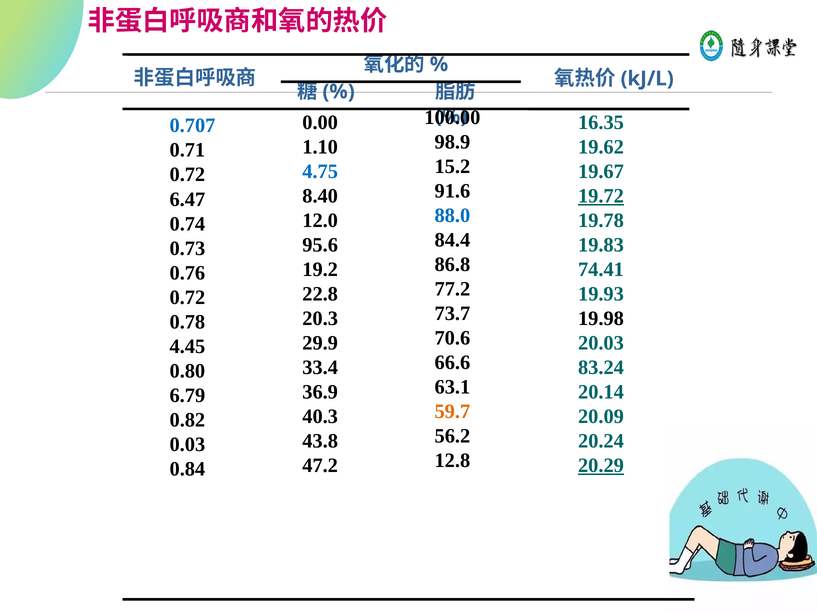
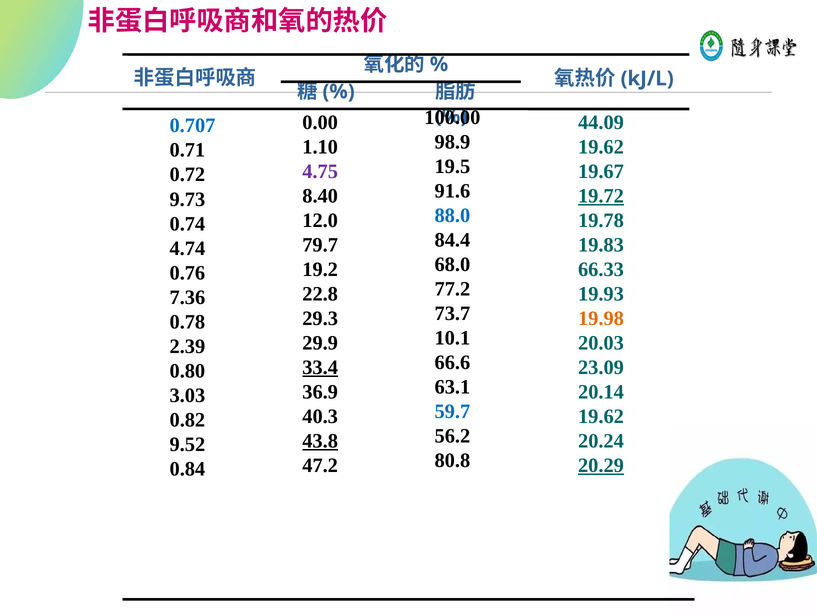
16.35: 16.35 -> 44.09 (601, 122)
15.2: 15.2 -> 19.5 (452, 166)
4.75 colour: blue -> purple (320, 171)
6.47: 6.47 -> 9.73 (187, 199)
95.6: 95.6 -> 79.7 (320, 245)
0.73: 0.73 -> 4.74 (187, 248)
86.8: 86.8 -> 68.0 (452, 264)
74.41: 74.41 -> 66.33 (601, 269)
0.72: 0.72 -> 7.36 (187, 297)
20.3: 20.3 -> 29.3 (320, 318)
19.98 colour: black -> orange (601, 318)
70.6: 70.6 -> 10.1 (452, 338)
4.45: 4.45 -> 2.39 (187, 346)
33.4 underline: none -> present (320, 367)
83.24: 83.24 -> 23.09 (601, 367)
6.79: 6.79 -> 3.03 (187, 395)
59.7 colour: orange -> blue (452, 411)
20.09: 20.09 -> 19.62 (601, 416)
43.8 underline: none -> present (320, 441)
0.03: 0.03 -> 9.52 (187, 444)
12.8: 12.8 -> 80.8 (452, 460)
